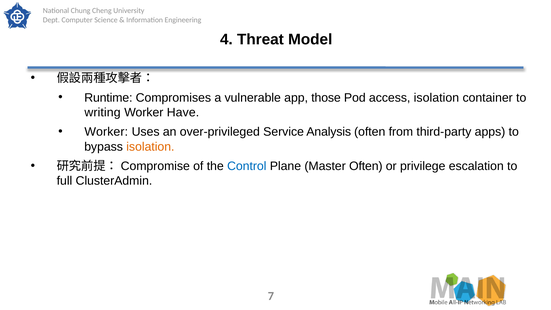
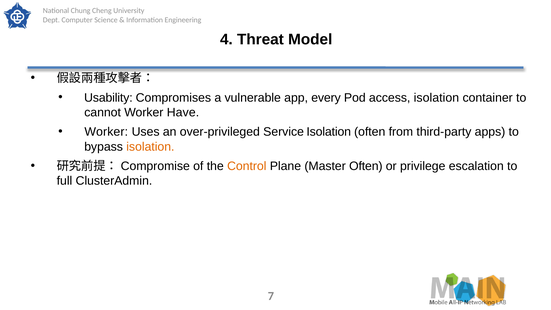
Runtime: Runtime -> Usability (108, 98)
those: those -> every (326, 98)
writing: writing -> cannot (103, 112)
Service Analysis: Analysis -> Isolation (329, 132)
Control colour: blue -> orange (247, 166)
